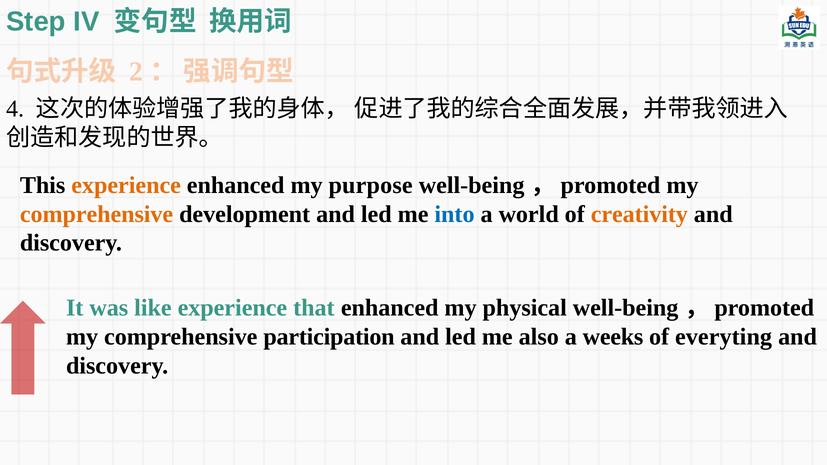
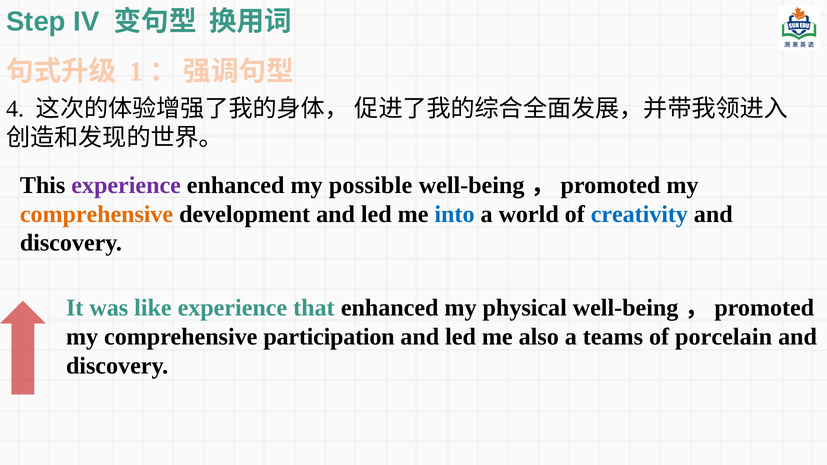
2: 2 -> 1 (136, 72)
experience colour: orange -> purple (126, 185)
purpose: purpose -> possible (371, 185)
creativity colour: orange -> blue (639, 214)
weeks: weeks -> teams (613, 337)
everyting: everyting -> porcelain (724, 337)
